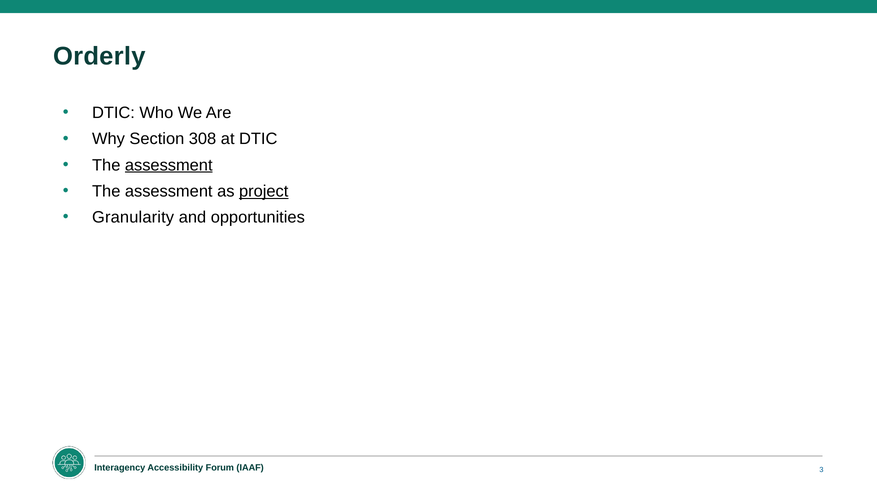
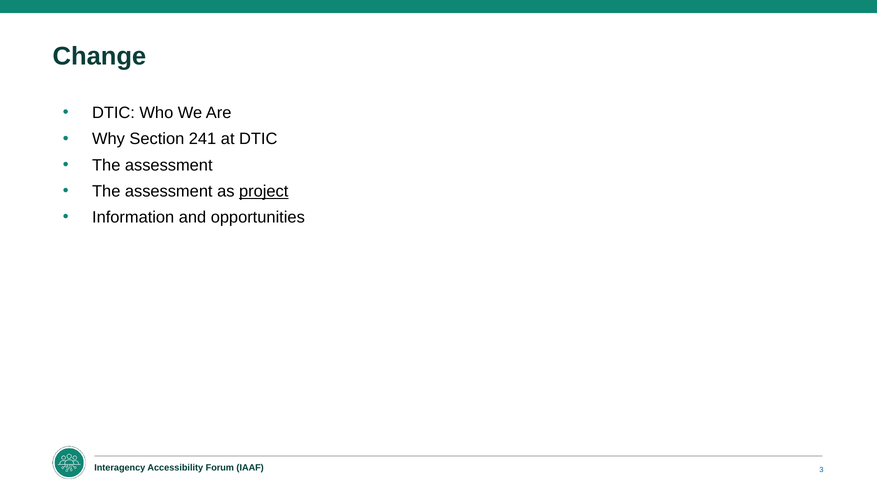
Orderly: Orderly -> Change (99, 56)
308: 308 -> 241 (203, 139)
assessment underline: present -> none (169, 165)
Granularity: Granularity -> Information (133, 217)
